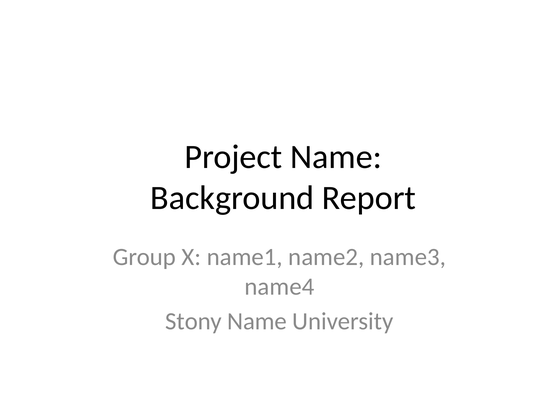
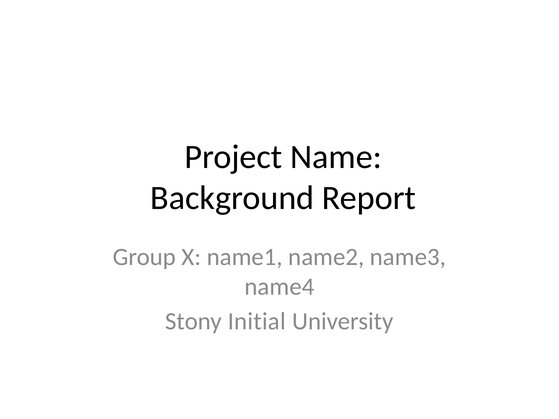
Stony Name: Name -> Initial (257, 322)
